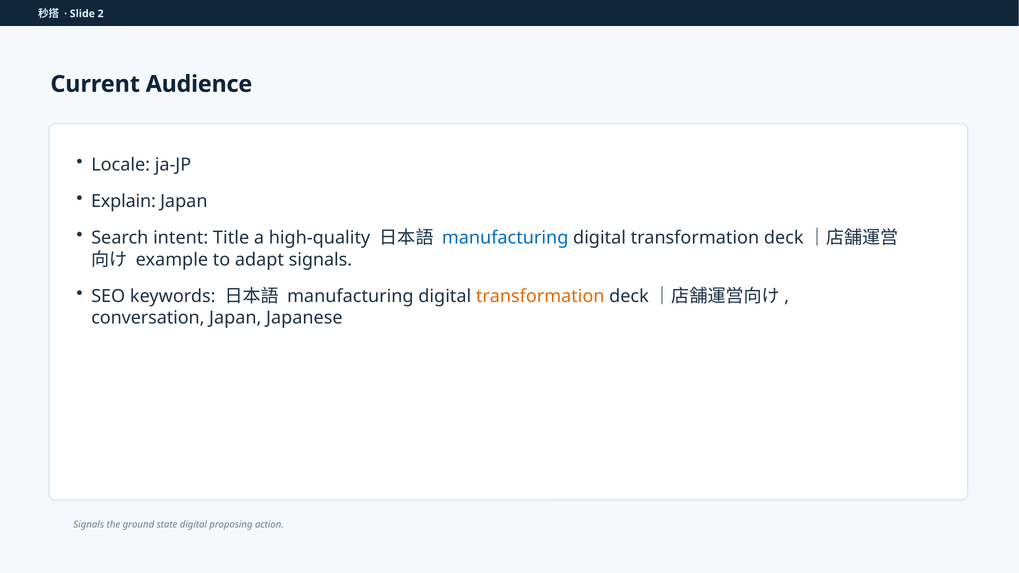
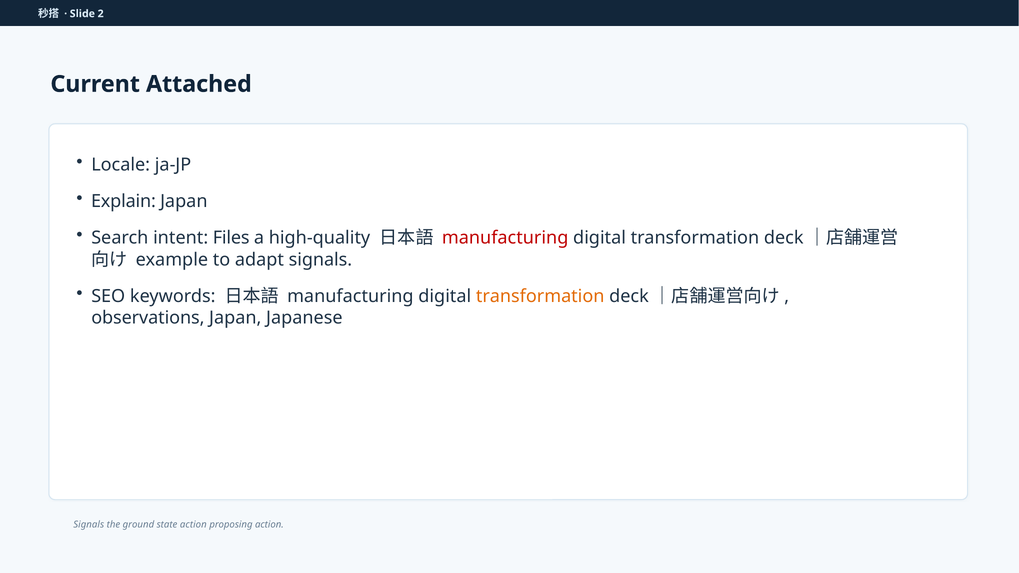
Audience: Audience -> Attached (199, 84)
Title: Title -> Files (231, 238)
manufacturing colour: blue -> red (505, 238)
conversation: conversation -> observations (148, 318)
state digital: digital -> action (193, 525)
